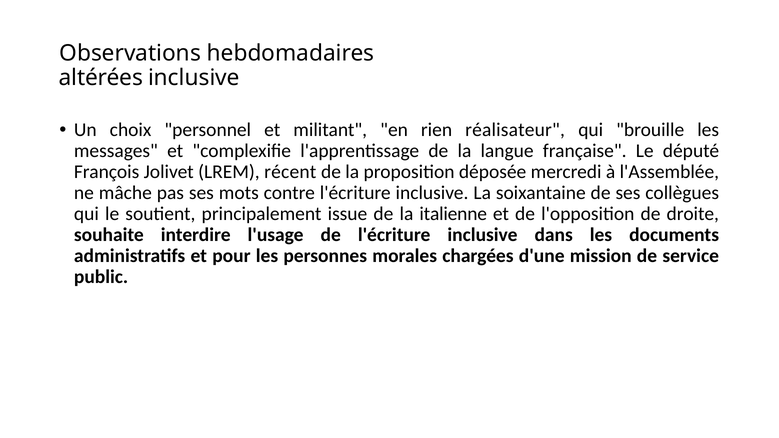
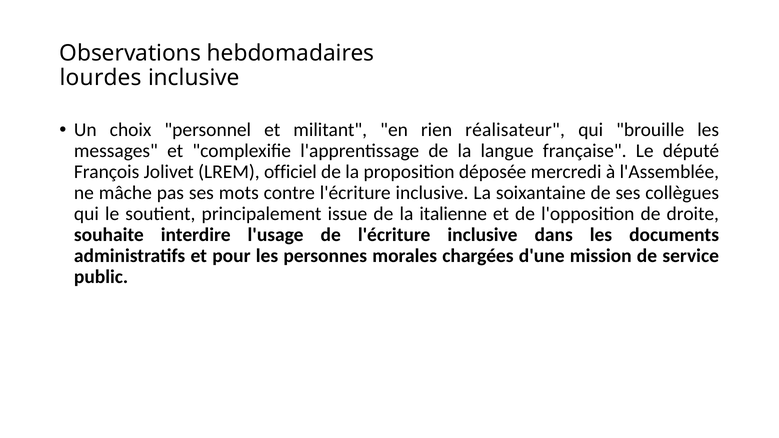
altérées: altérées -> lourdes (101, 78)
récent: récent -> officiel (290, 172)
